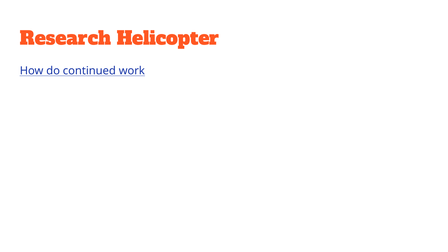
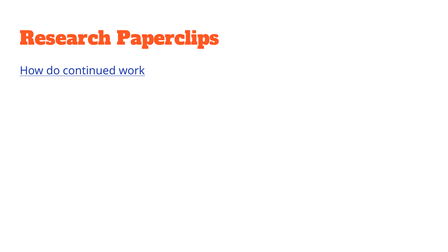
Helicopter: Helicopter -> Paperclips (168, 39)
